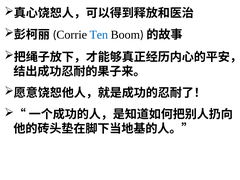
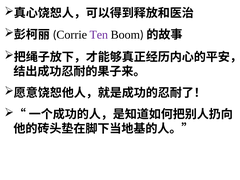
Ten colour: blue -> purple (99, 35)
